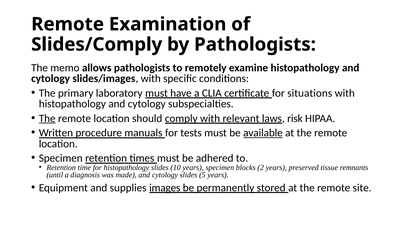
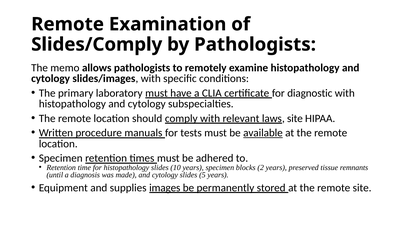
situations: situations -> diagnostic (310, 93)
The underline: present -> none (47, 118)
laws risk: risk -> site (295, 118)
